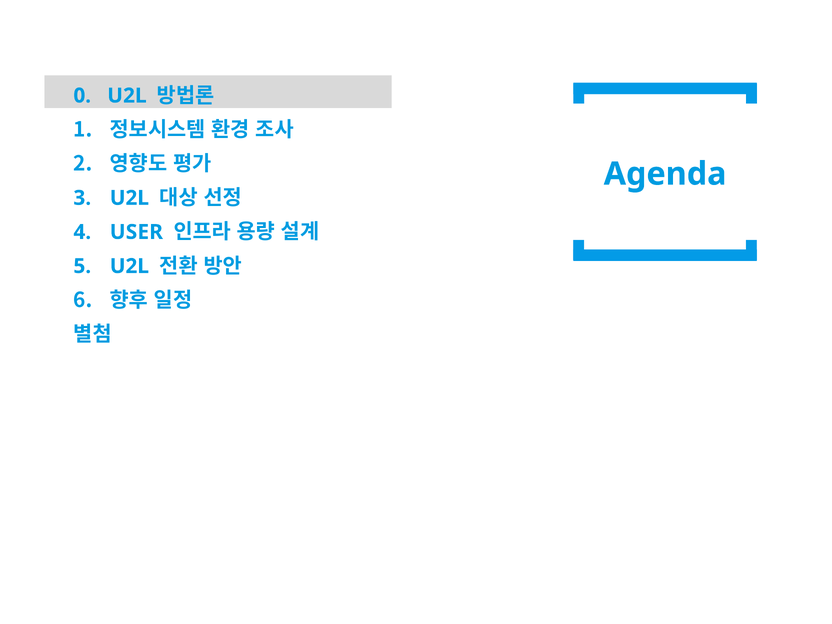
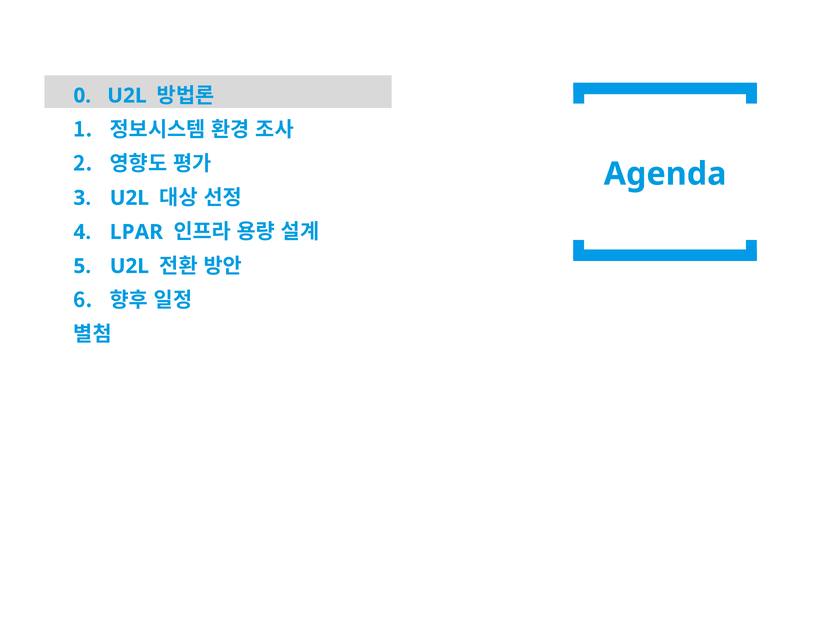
USER: USER -> LPAR (136, 232)
